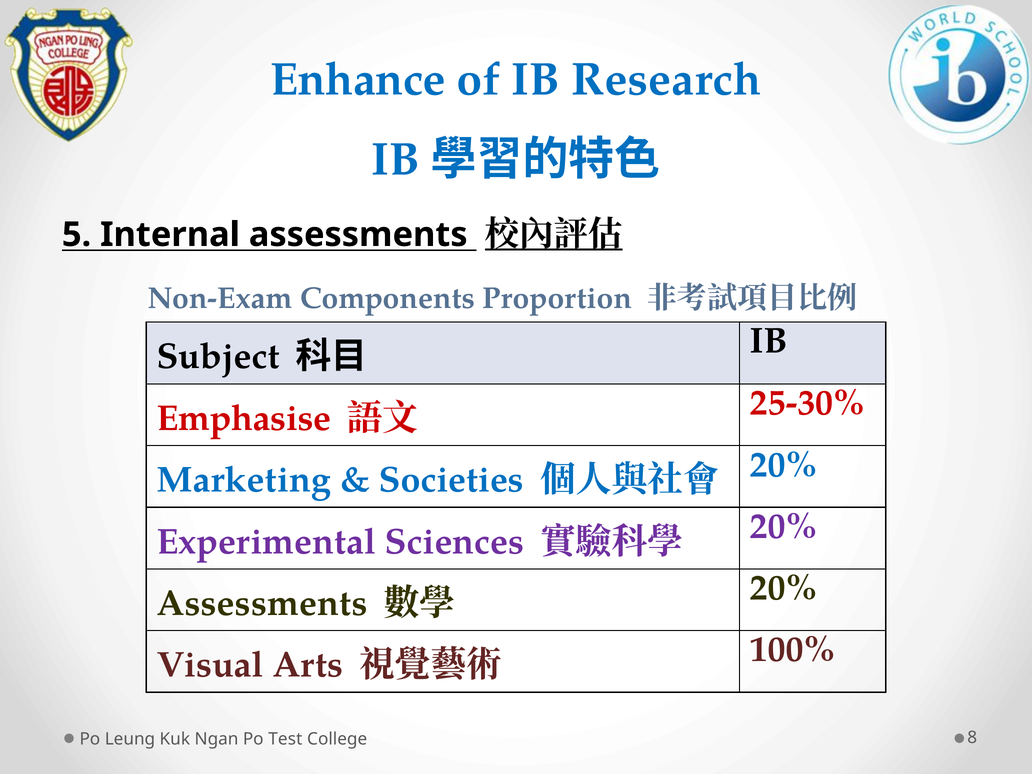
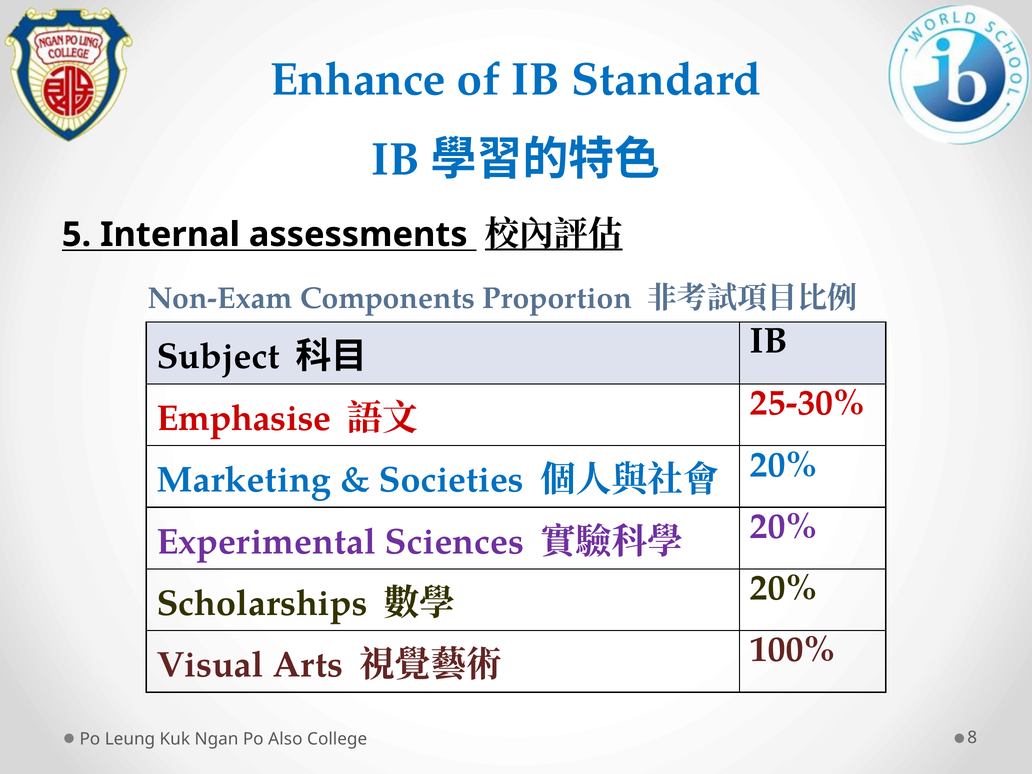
Research: Research -> Standard (666, 80)
Assessments: Assessments -> Scholarships (262, 603)
Test: Test -> Also (285, 739)
